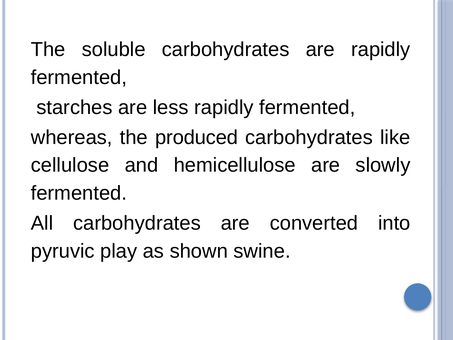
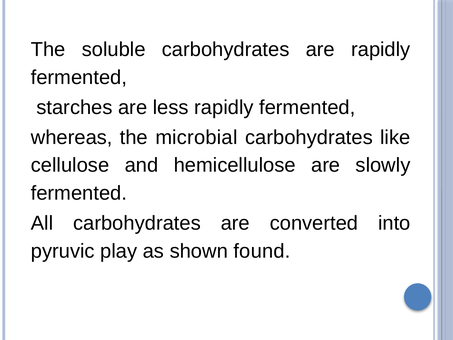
produced: produced -> microbial (196, 137)
swine: swine -> found (262, 251)
